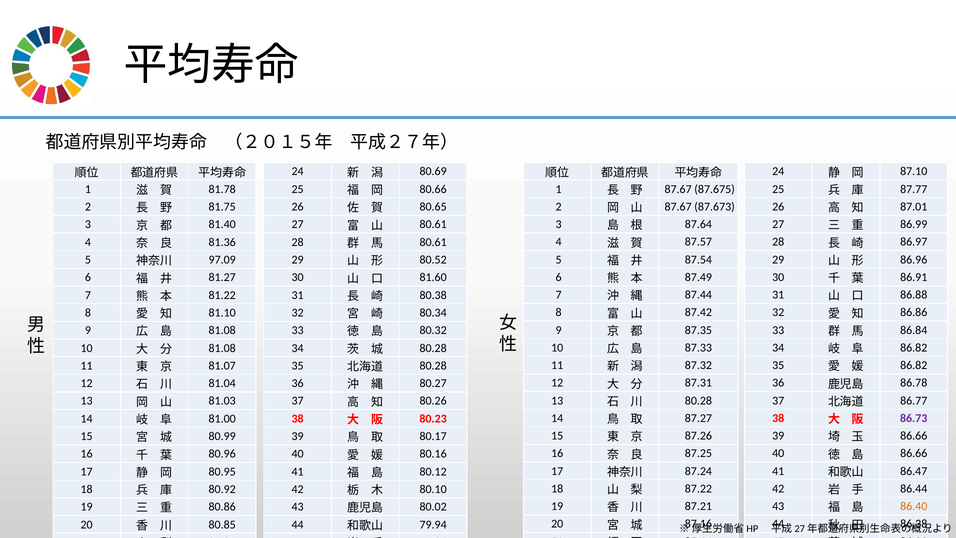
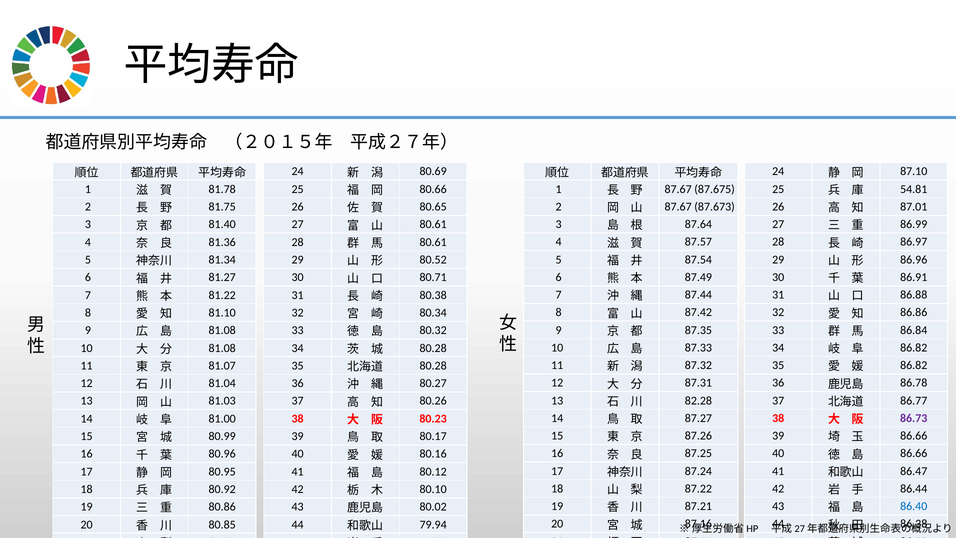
87.77: 87.77 -> 54.81 (914, 189)
97.09: 97.09 -> 81.34 (222, 260)
81.60: 81.60 -> 80.71 (433, 277)
80.28: 80.28 -> 82.28 (698, 400)
86.40 colour: orange -> blue (914, 506)
